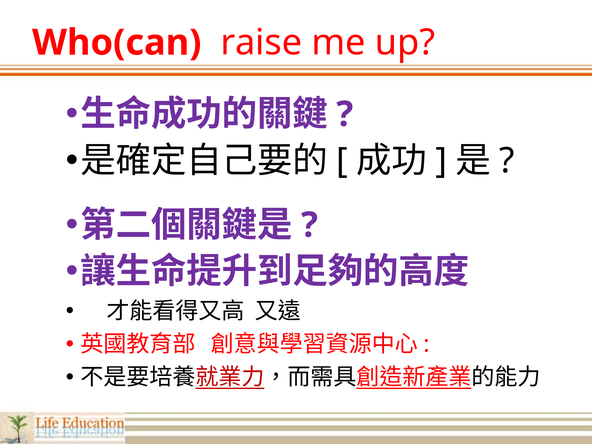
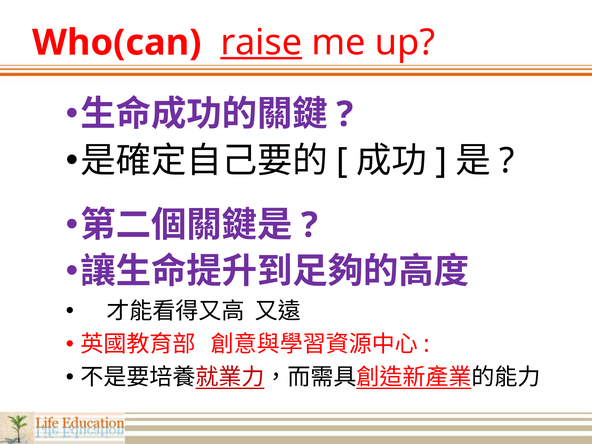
raise underline: none -> present (261, 43)
